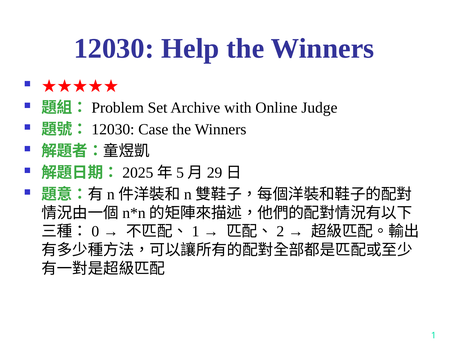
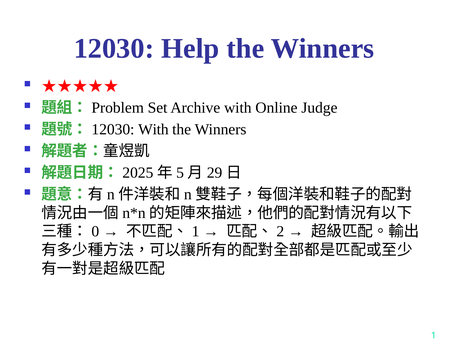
Case: Case -> With (153, 129)
